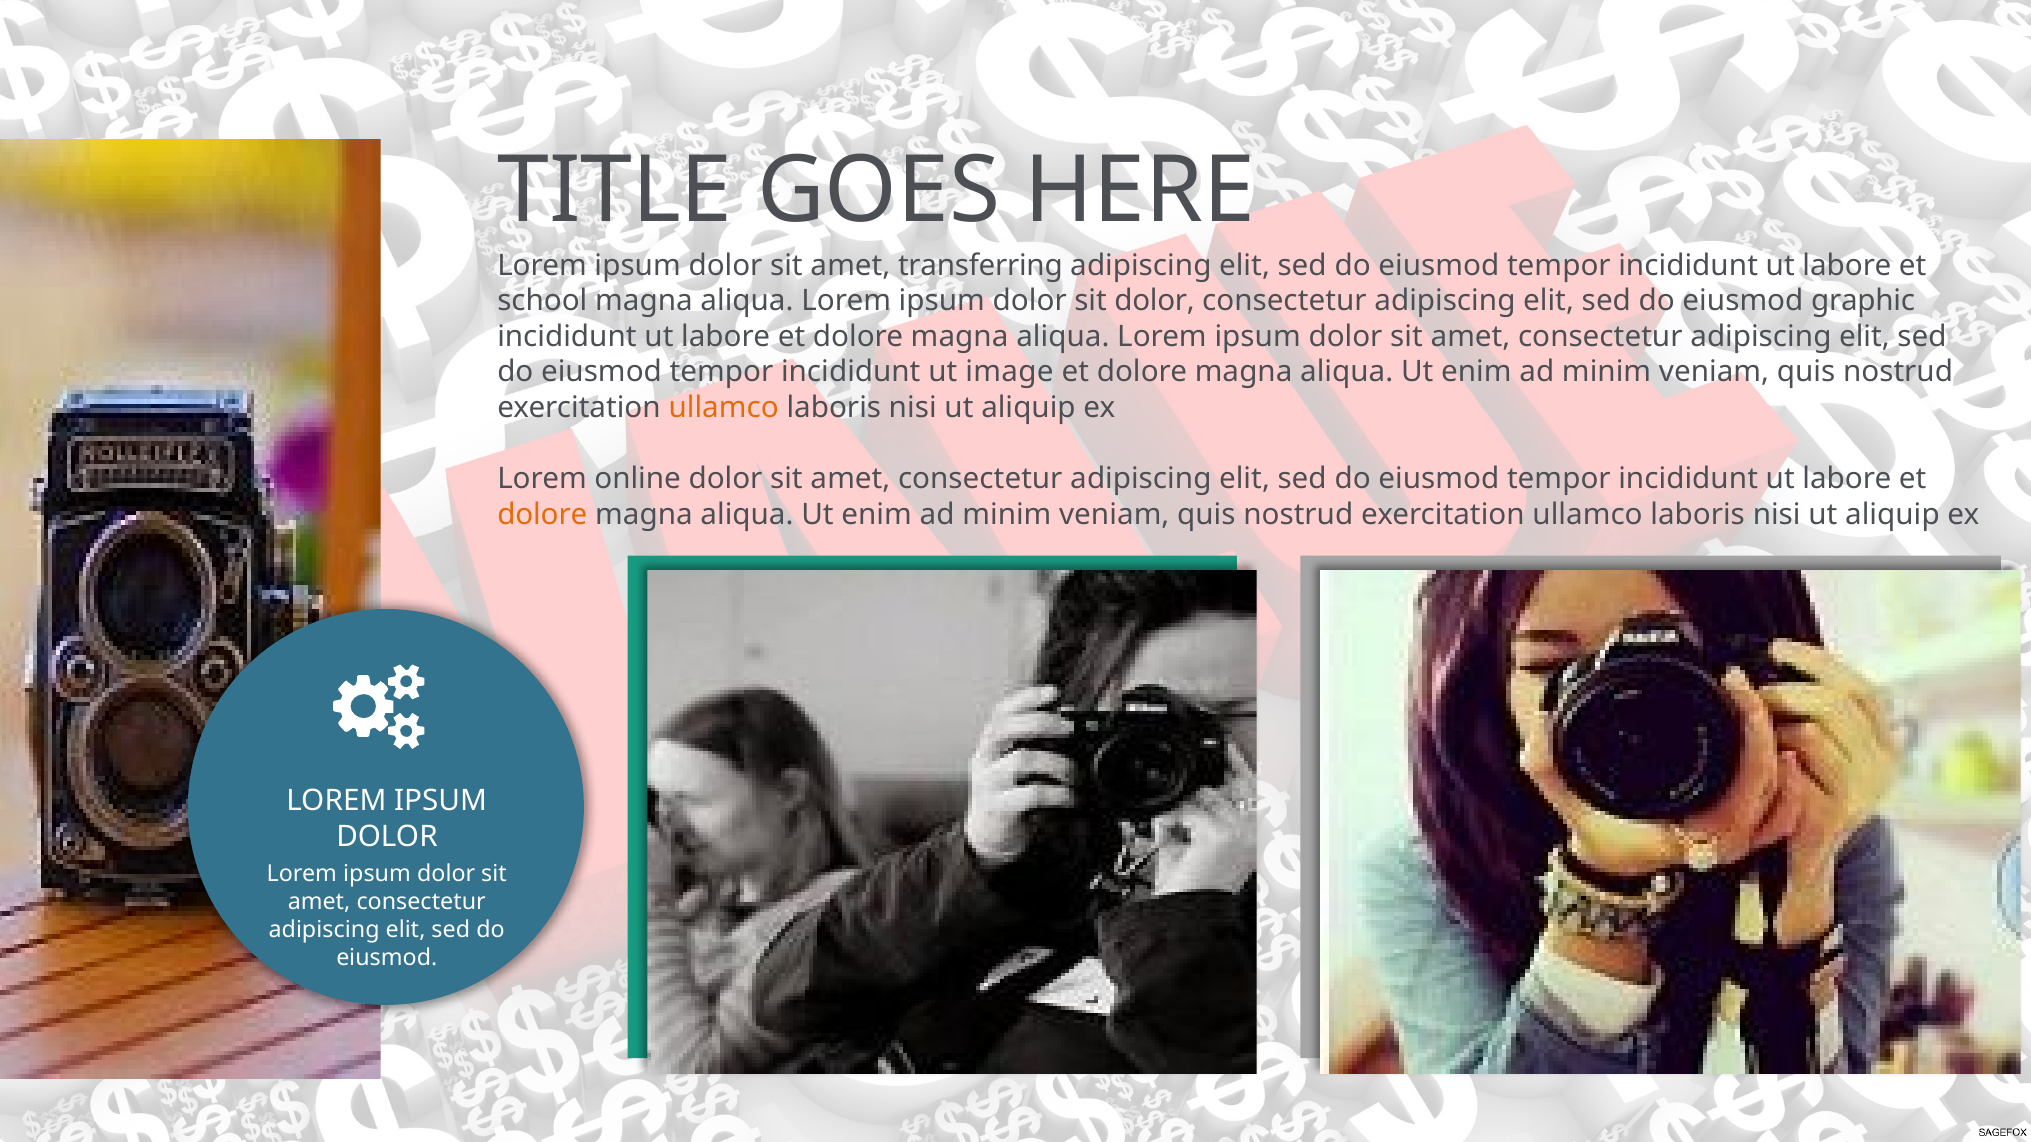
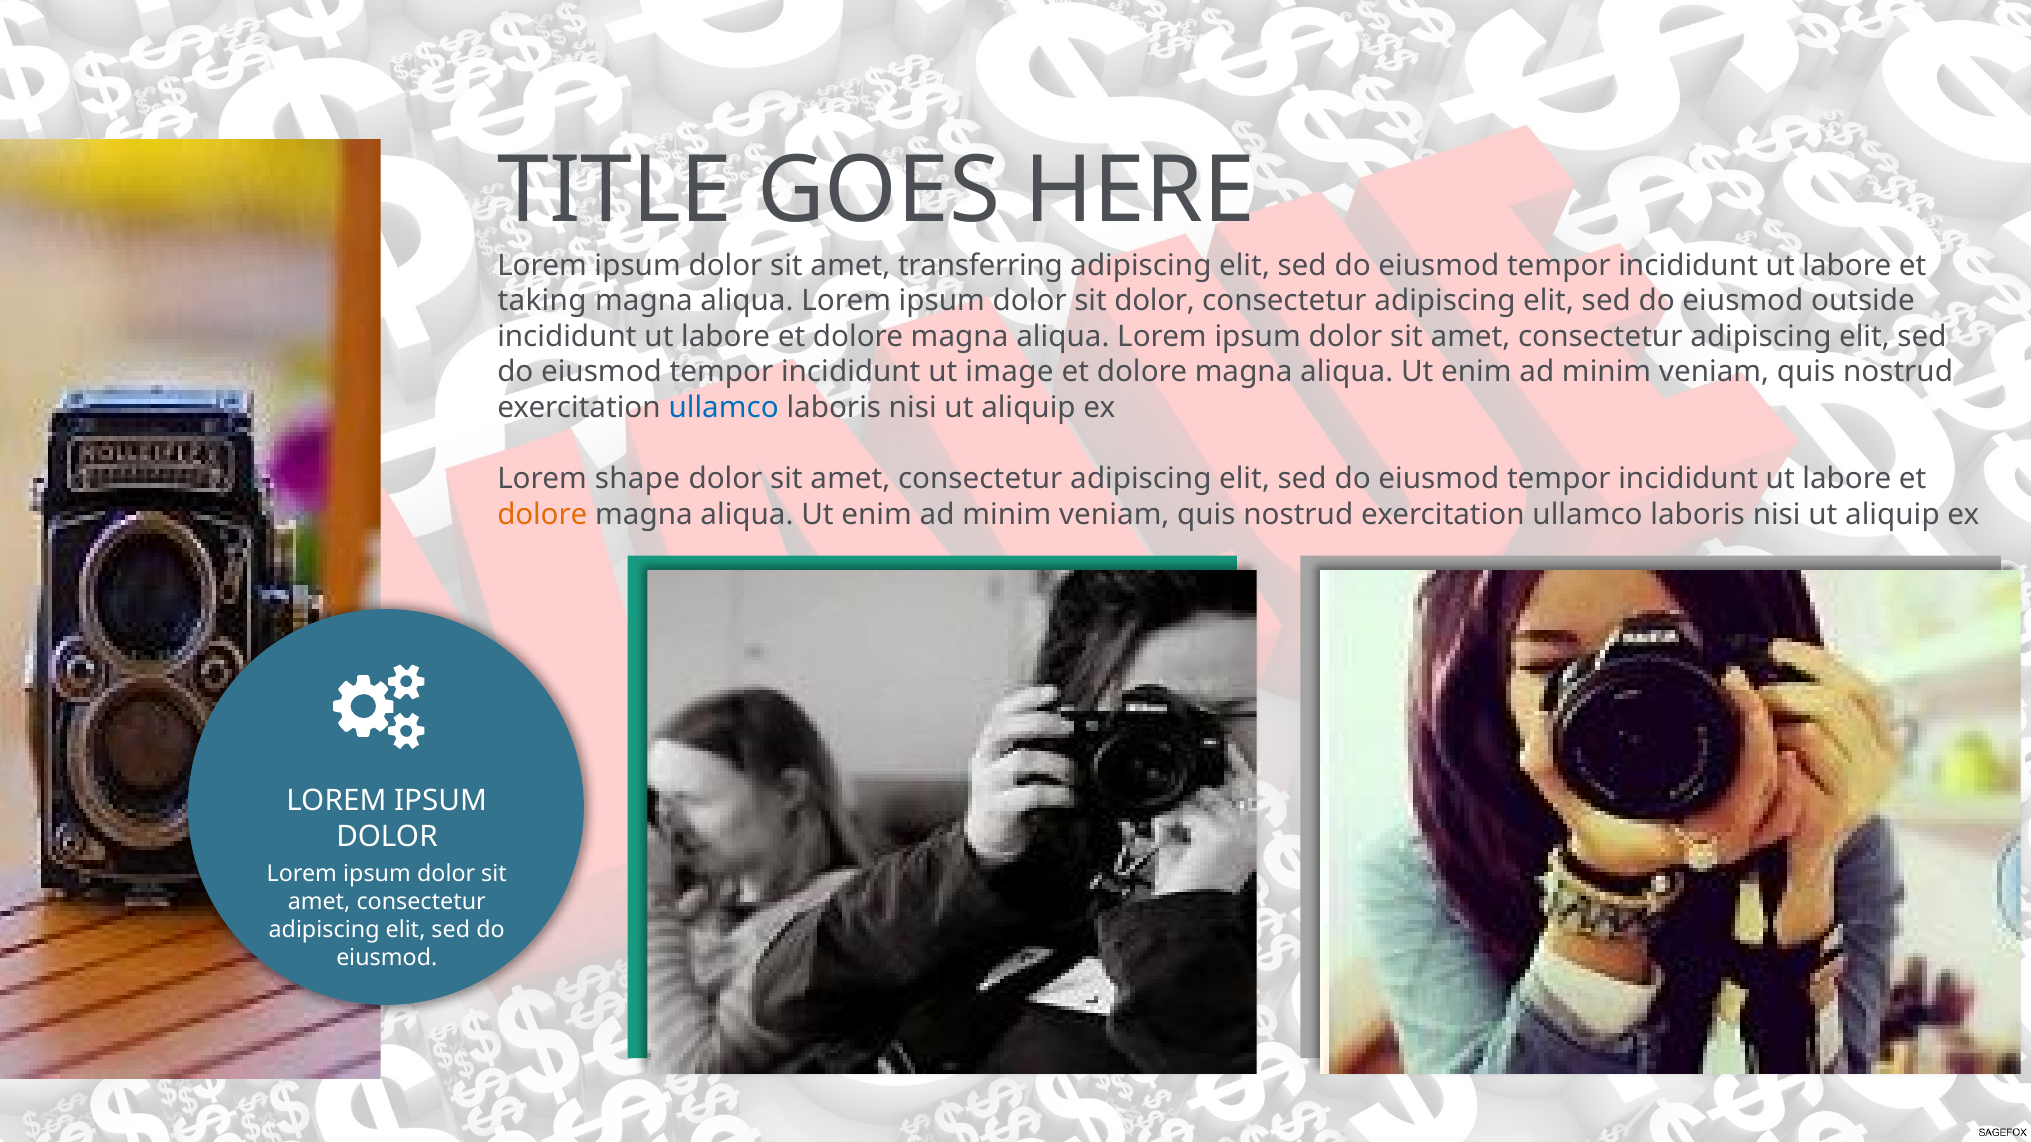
school: school -> taking (542, 301)
graphic: graphic -> outside (1863, 301)
ullamco colour: orange -> blue (724, 408)
online: online -> shape (637, 479)
